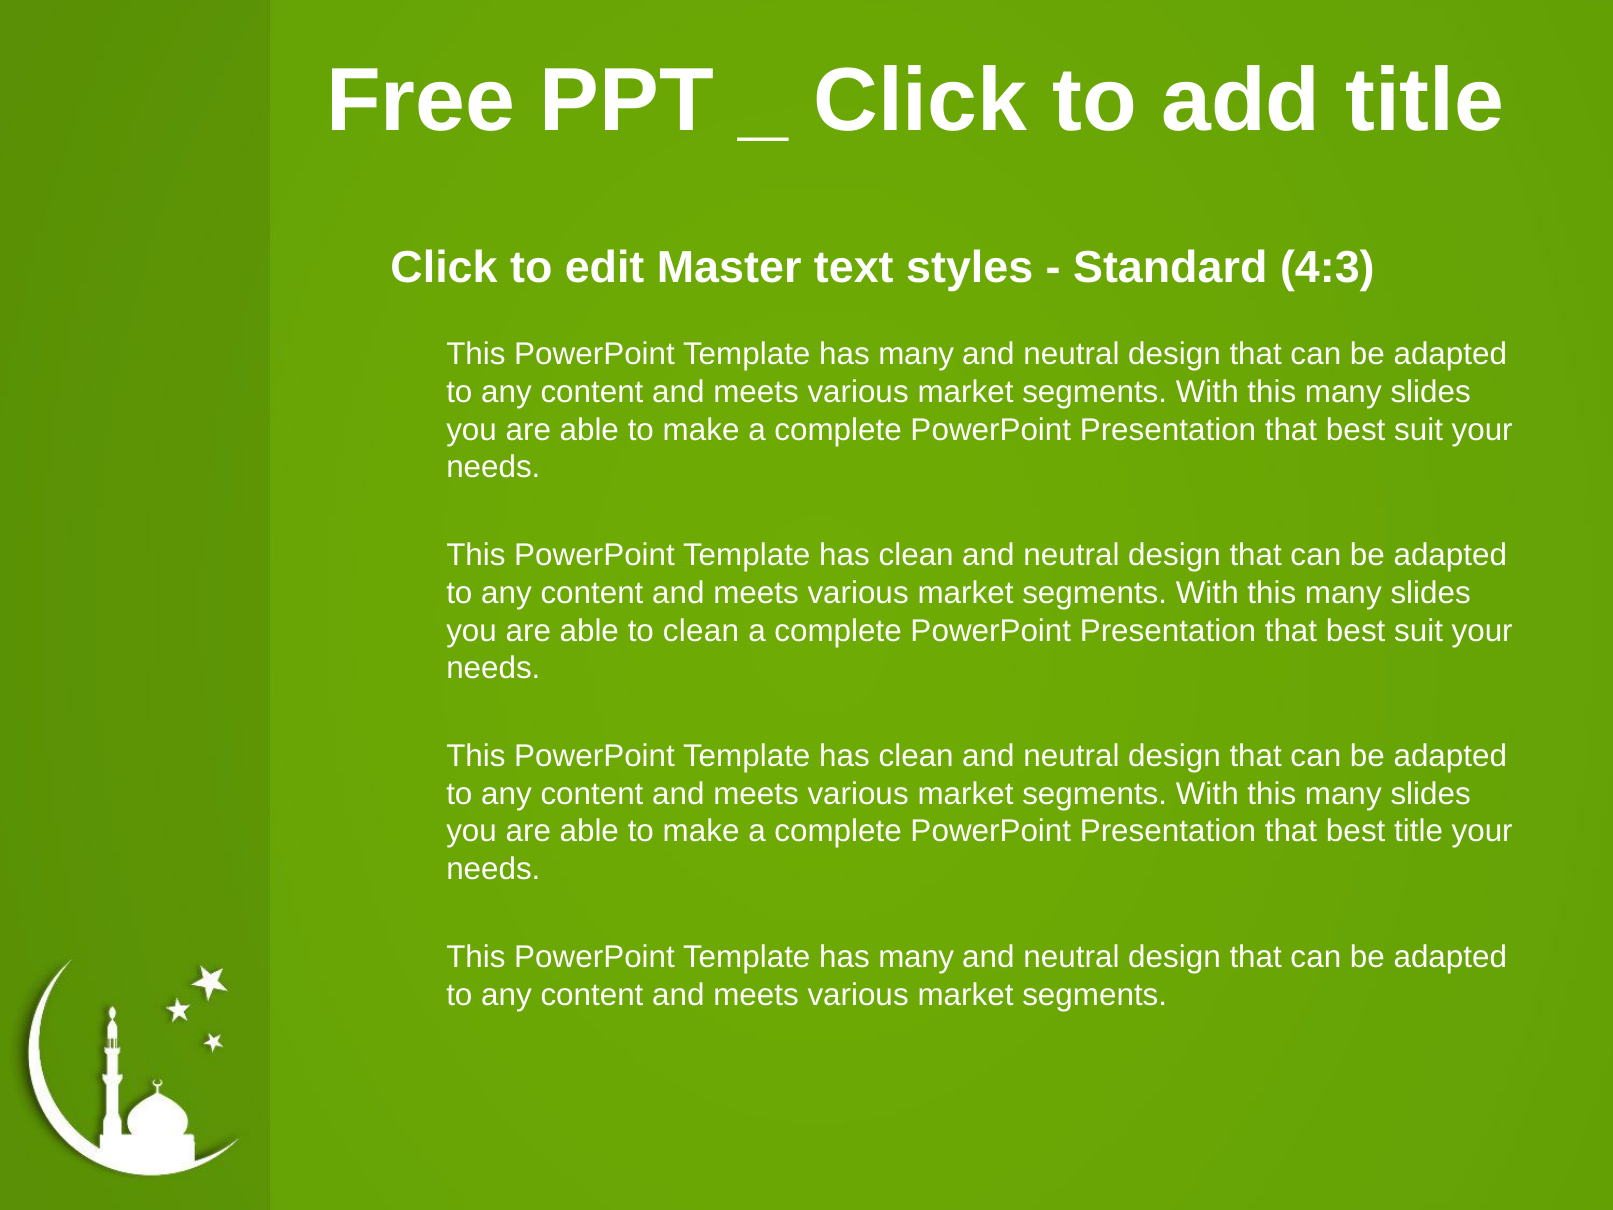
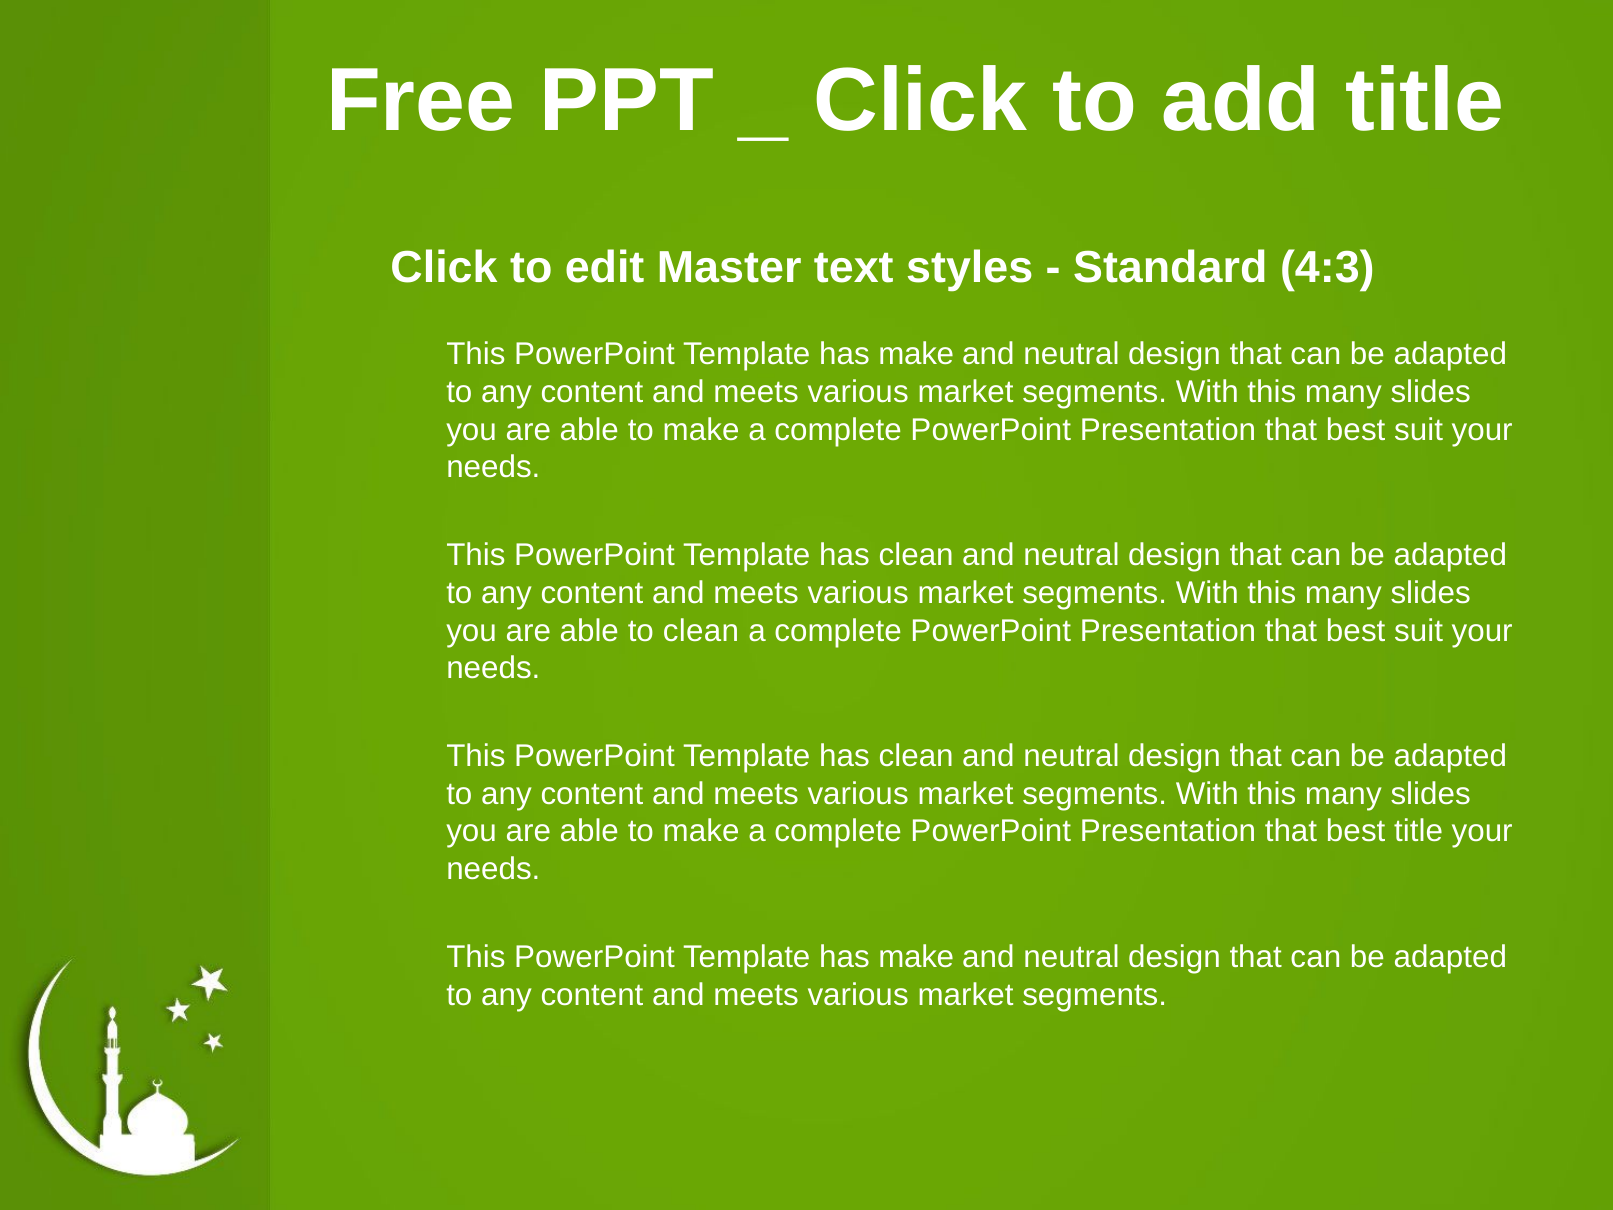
many: many -> make (916, 354)
many: many -> make (916, 957)
